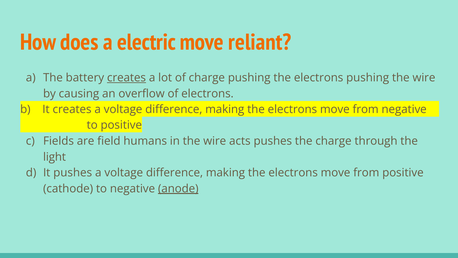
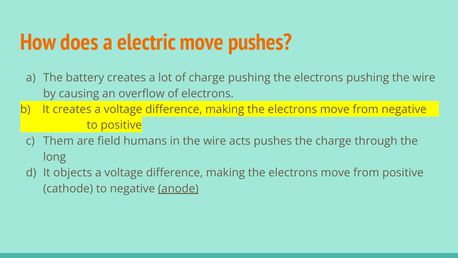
move reliant: reliant -> pushes (260, 42)
creates underline: present -> none (126, 78)
Fields: Fields -> Them (58, 141)
light: light -> long (55, 157)
It pushes: pushes -> objects (73, 173)
